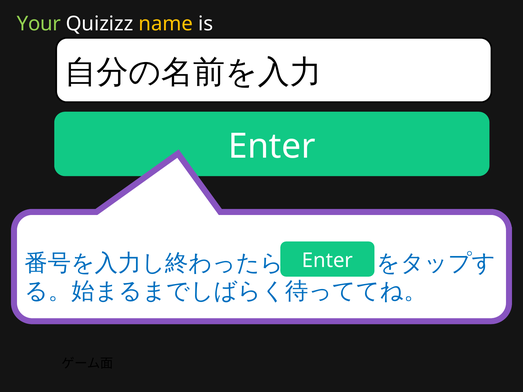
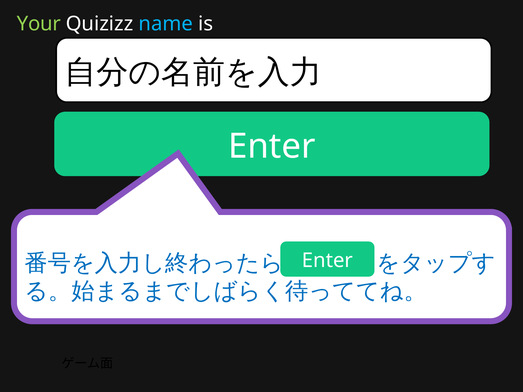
name colour: yellow -> light blue (166, 24)
